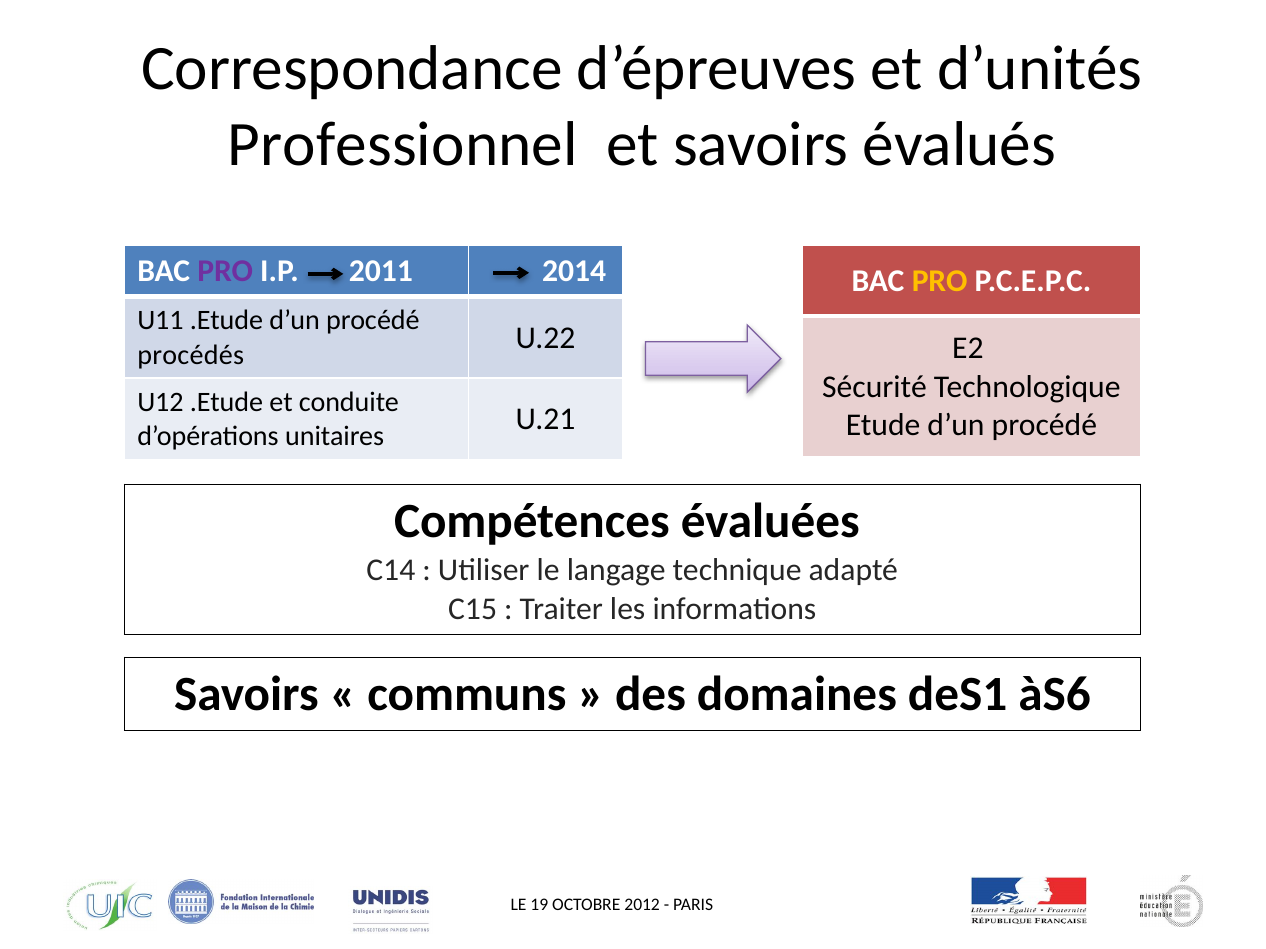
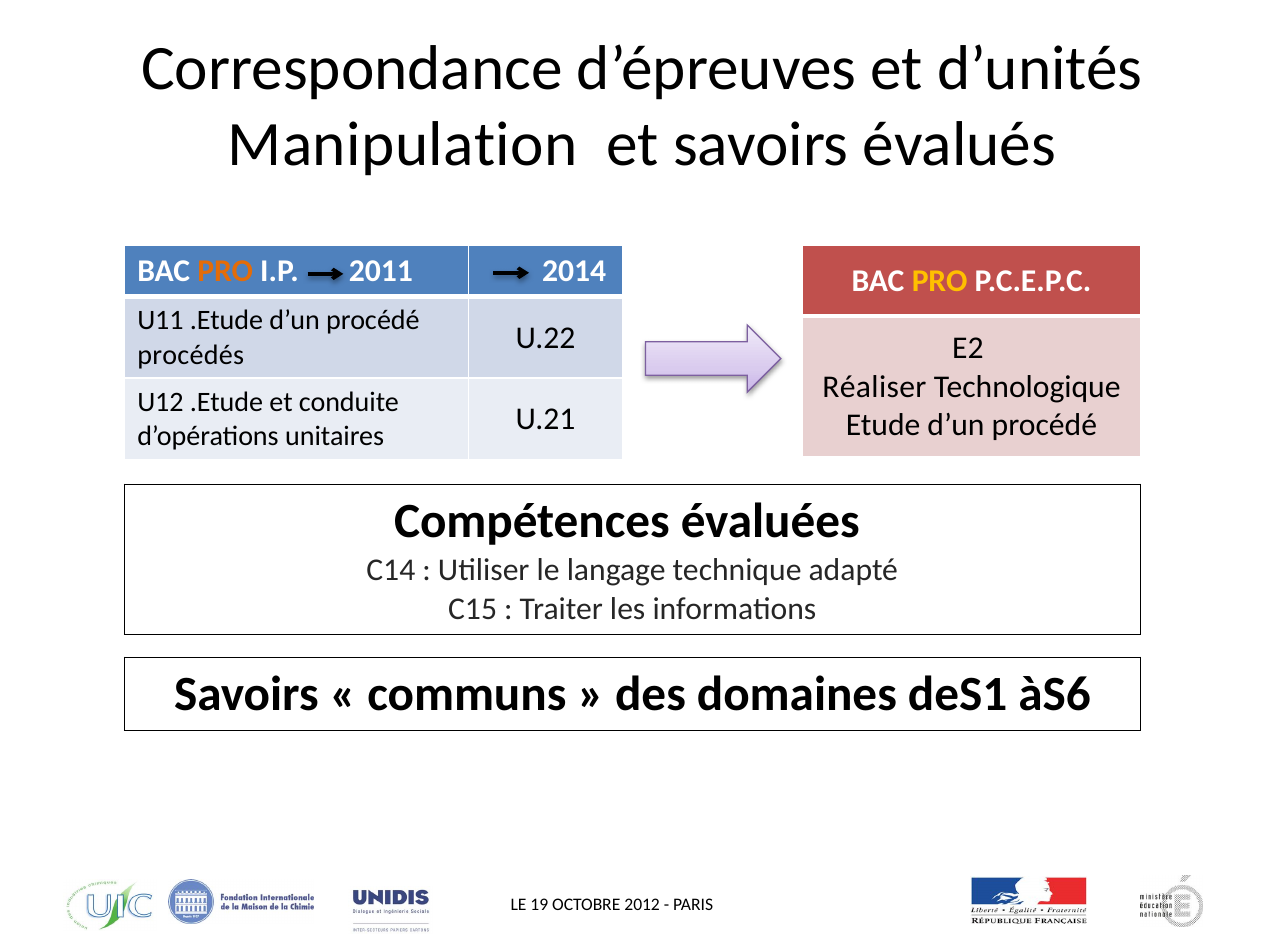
Professionnel: Professionnel -> Manipulation (403, 144)
PRO colour: purple -> orange (225, 272)
Sécurité: Sécurité -> Réaliser (874, 387)
